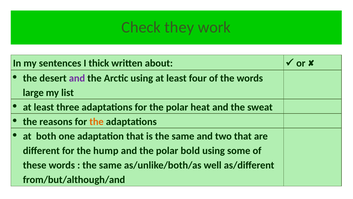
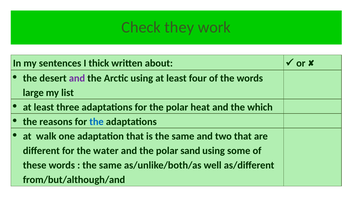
sweat: sweat -> which (260, 107)
the colour: orange -> blue (97, 122)
both: both -> walk (46, 136)
hump: hump -> water (106, 150)
bold: bold -> sand (190, 150)
